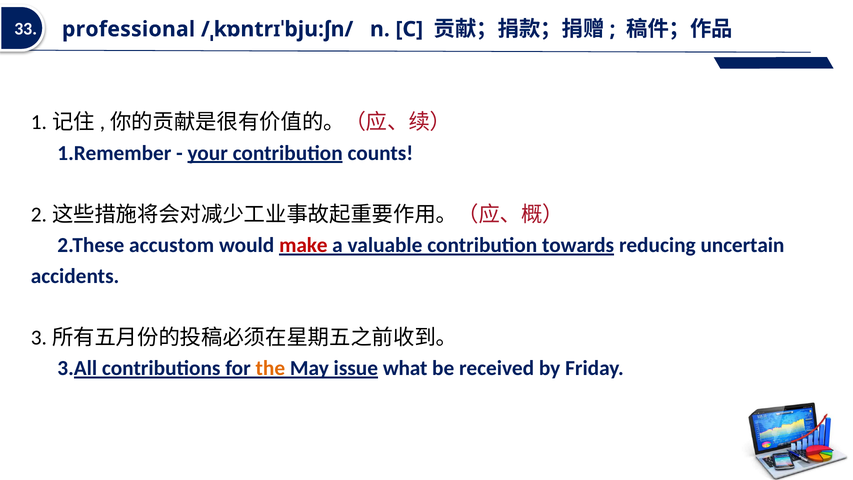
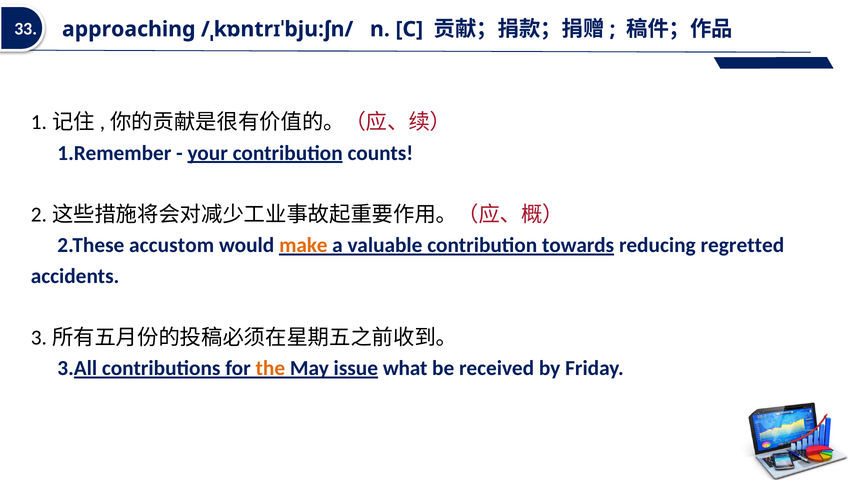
professional: professional -> approaching (129, 29)
make colour: red -> orange (303, 245)
uncertain: uncertain -> regretted (742, 245)
